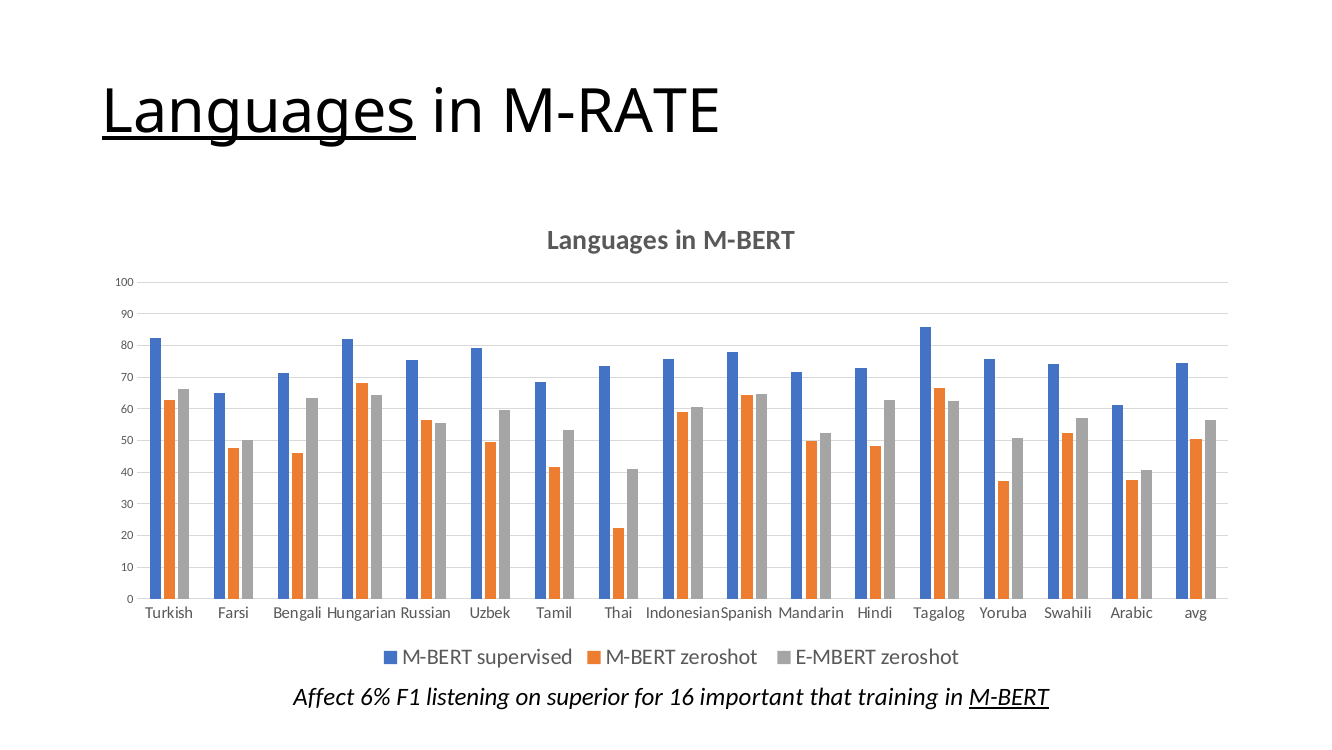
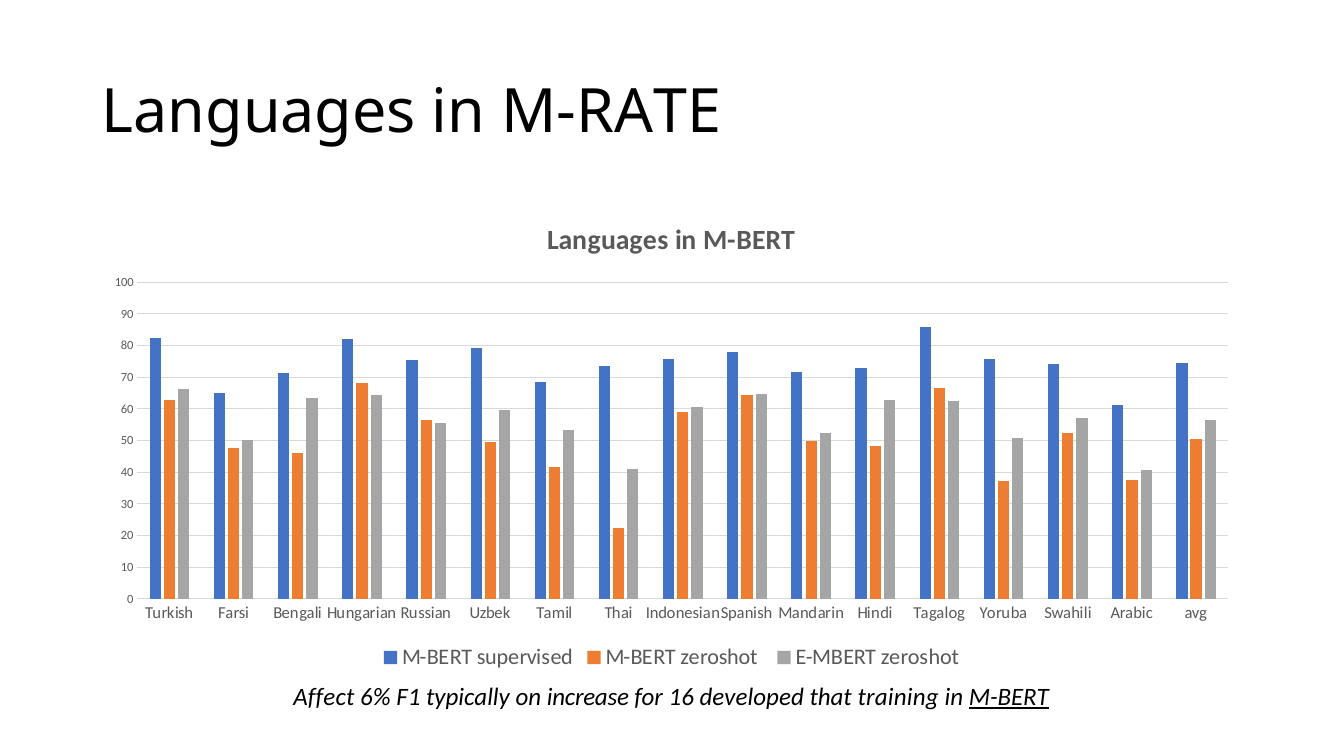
Languages underline: present -> none (259, 112)
listening: listening -> typically (468, 696)
superior: superior -> increase (588, 696)
important: important -> developed (752, 696)
